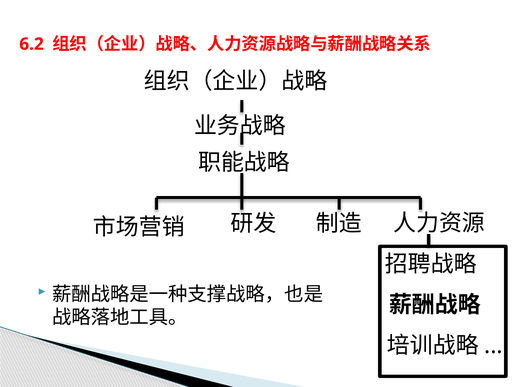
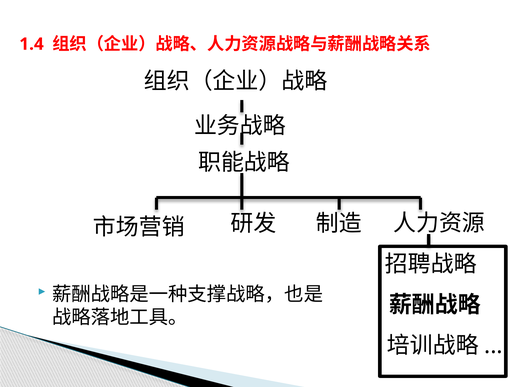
6.2: 6.2 -> 1.4 (32, 44)
